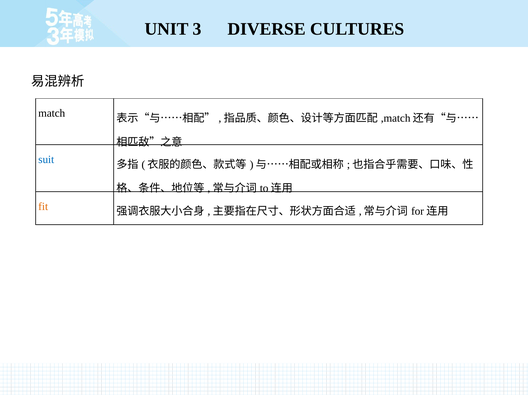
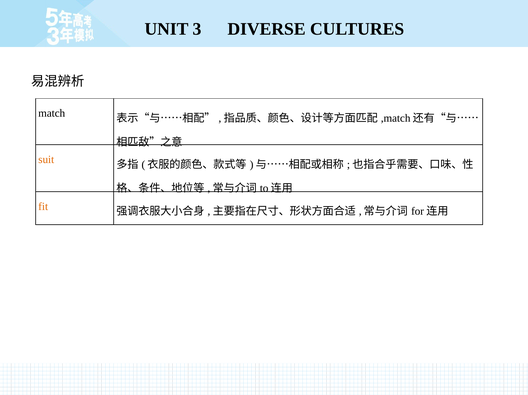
suit colour: blue -> orange (46, 159)
